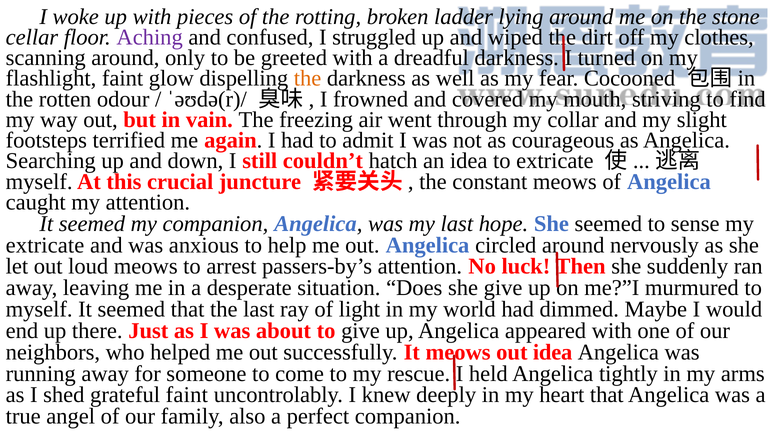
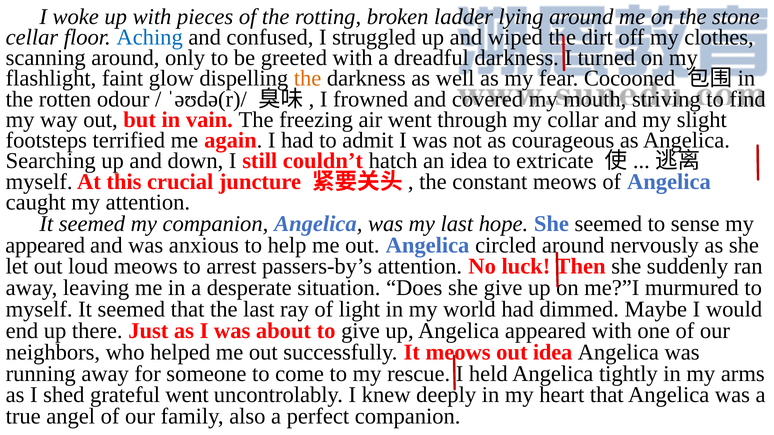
Aching colour: purple -> blue (150, 37)
extricate: extricate -> appeared (45, 245)
grateful faint: faint -> went (187, 395)
